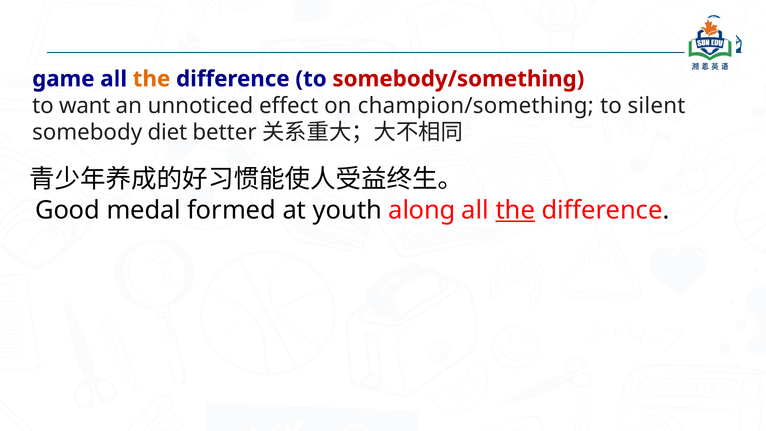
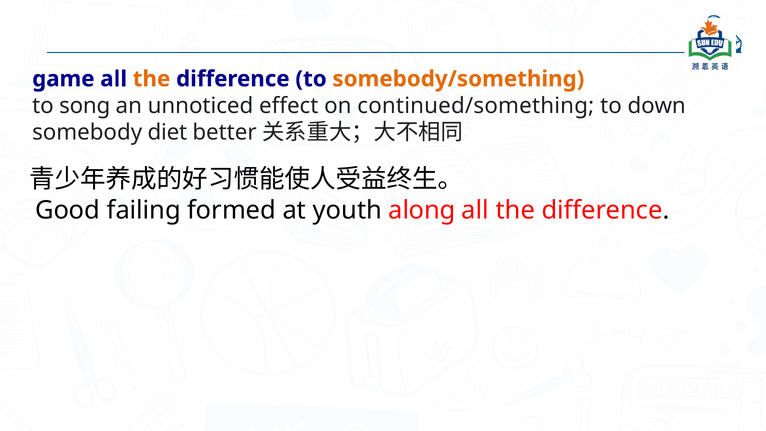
somebody/something colour: red -> orange (458, 79)
want: want -> song (85, 106)
champion/something: champion/something -> continued/something (476, 106)
silent: silent -> down (657, 106)
medal: medal -> failing (144, 210)
the underline: present -> none (515, 210)
